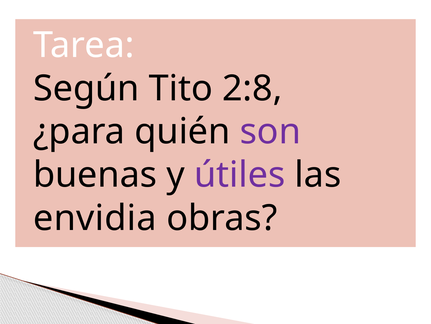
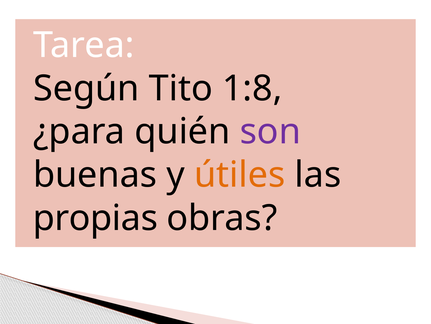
2:8: 2:8 -> 1:8 (252, 88)
útiles colour: purple -> orange (240, 175)
envidia: envidia -> propias (95, 218)
